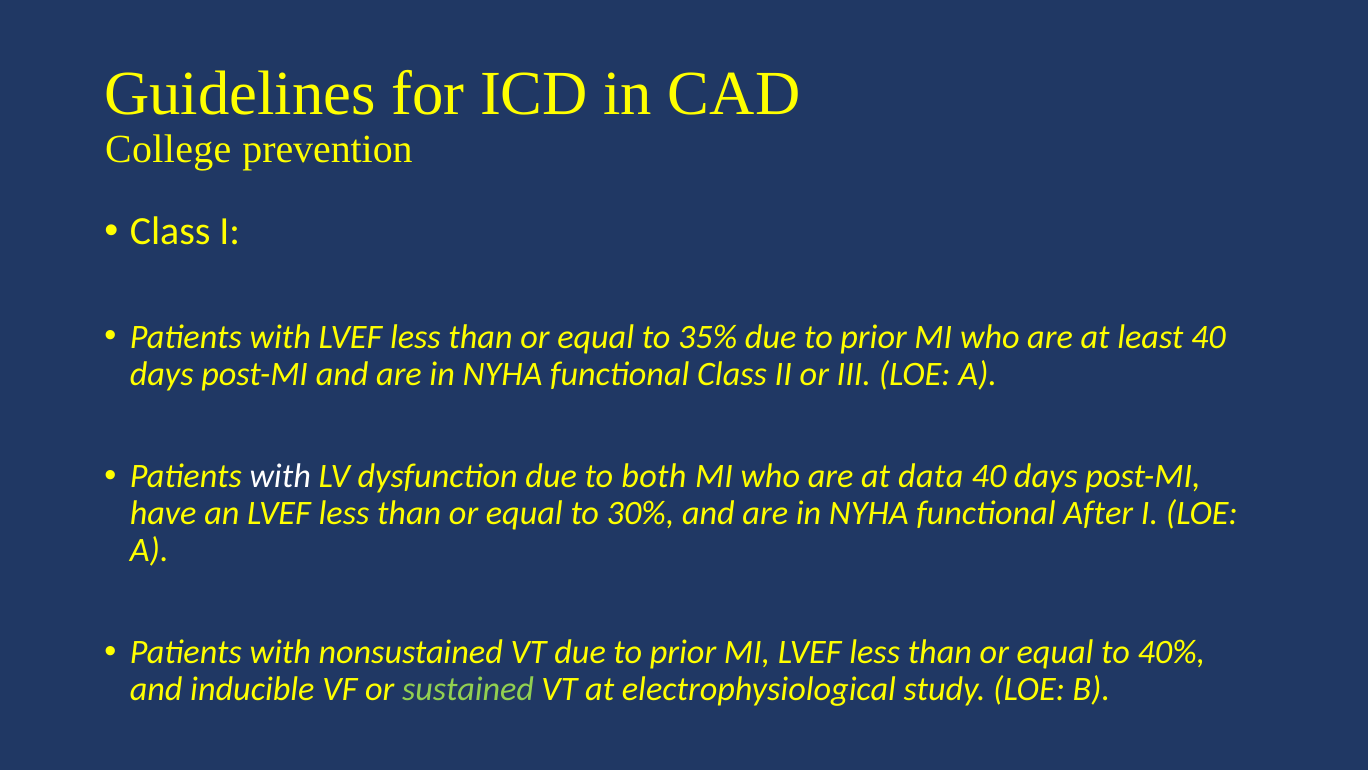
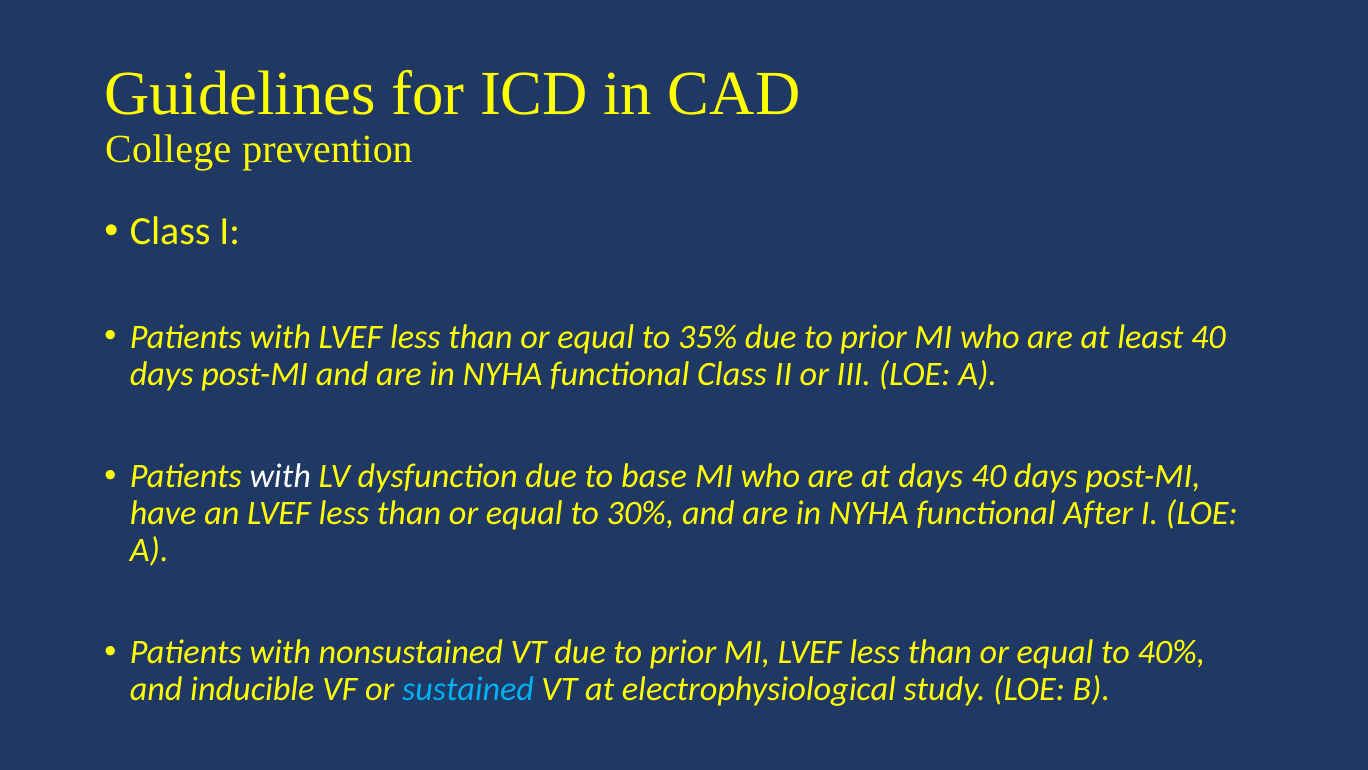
both: both -> base (654, 476)
at data: data -> days (931, 476)
sustained colour: light green -> light blue (468, 689)
